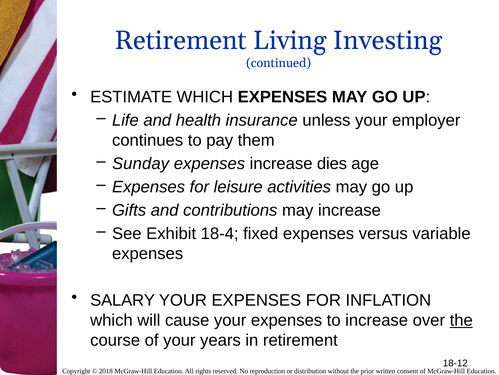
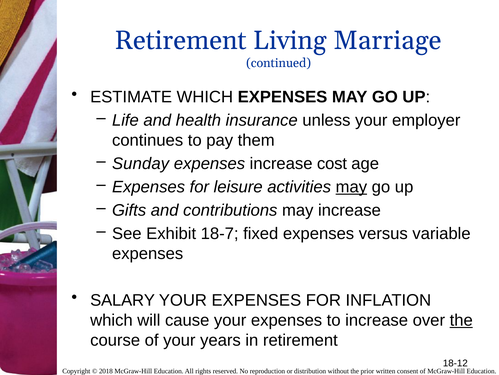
Investing: Investing -> Marriage (387, 41)
dies: dies -> cost (332, 163)
may underline: none -> present (351, 187)
18-4: 18-4 -> 18-7 (220, 233)
